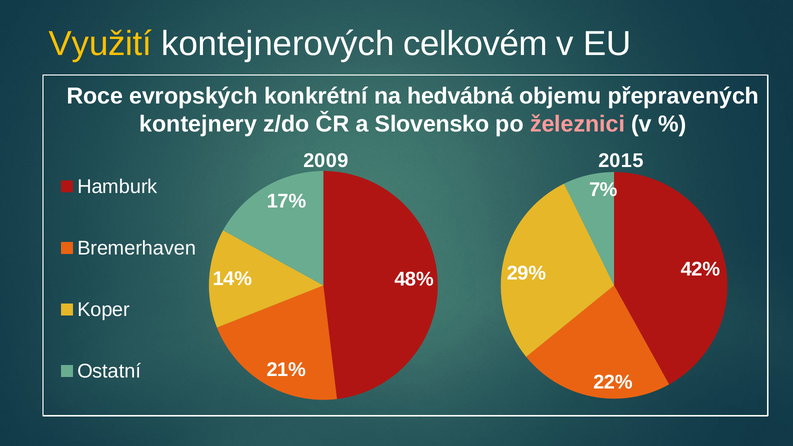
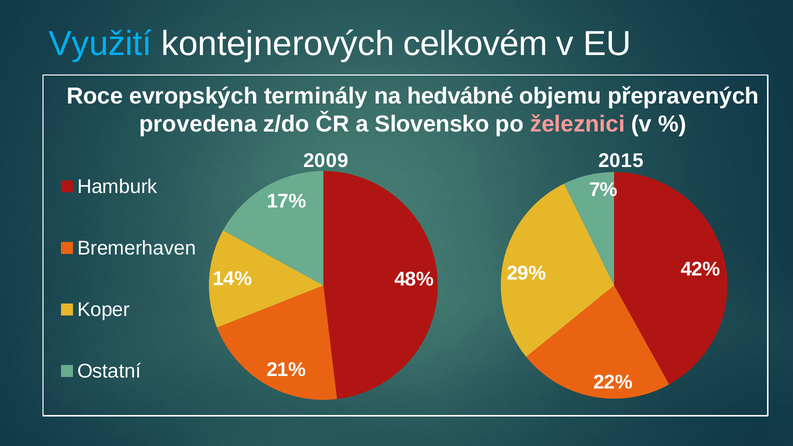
Využití colour: yellow -> light blue (100, 44)
konkrétní: konkrétní -> terminály (316, 96)
hedvábná: hedvábná -> hedvábné (460, 96)
kontejnery: kontejnery -> provedena (198, 124)
